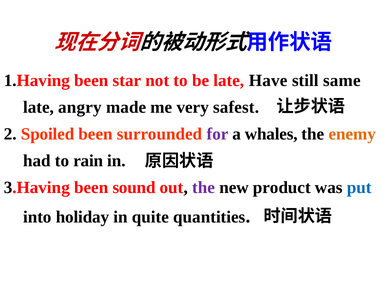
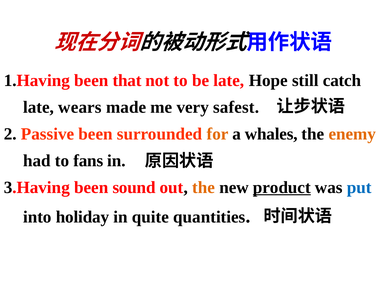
star: star -> that (127, 80)
Have: Have -> Hope (268, 80)
same: same -> catch (342, 80)
angry: angry -> wears (80, 107)
Spoiled: Spoiled -> Passive (48, 134)
for colour: purple -> orange (218, 134)
rain: rain -> fans (88, 161)
the colour: purple -> orange (204, 187)
product underline: none -> present (282, 187)
